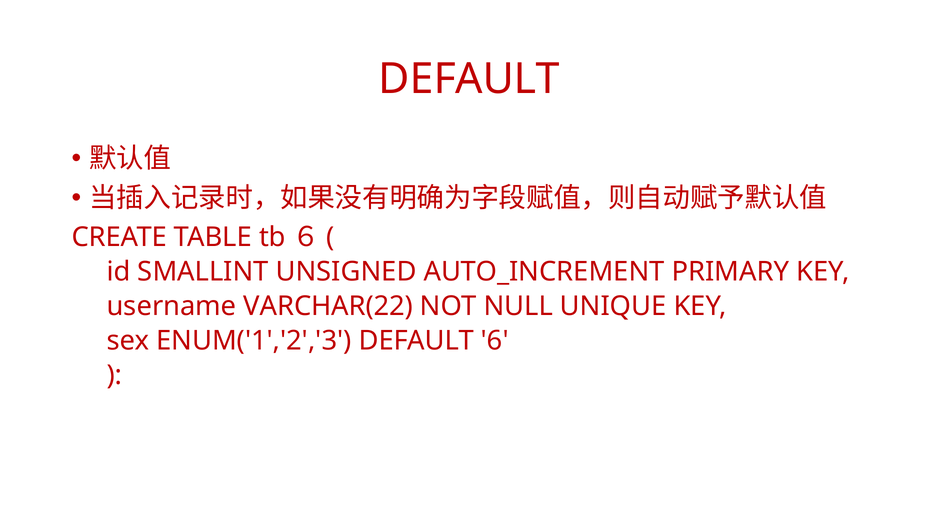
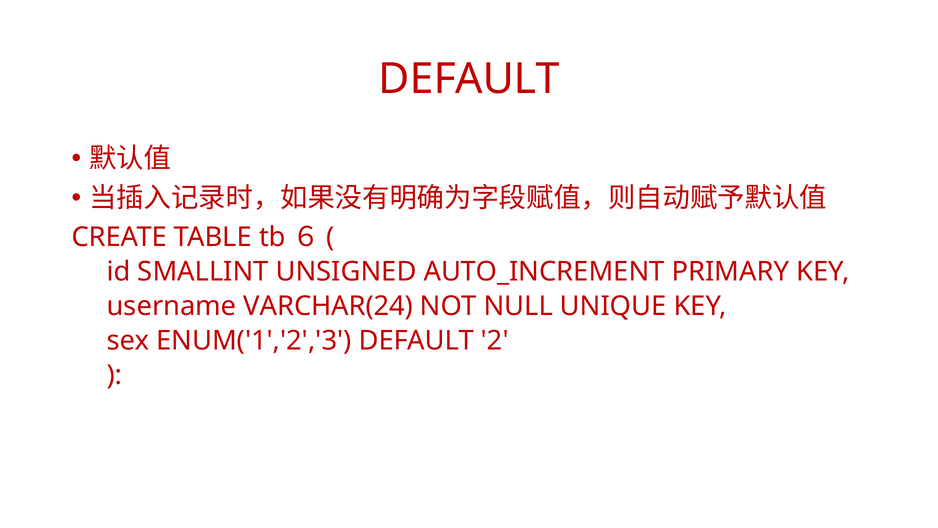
VARCHAR(22: VARCHAR(22 -> VARCHAR(24 (328, 306)
6: 6 -> 2 (495, 341)
